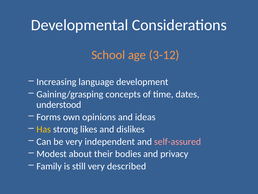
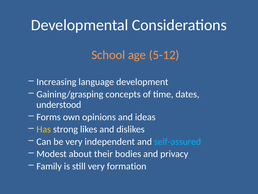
3-12: 3-12 -> 5-12 (164, 55)
self-assured colour: pink -> light blue (178, 141)
described: described -> formation (127, 166)
